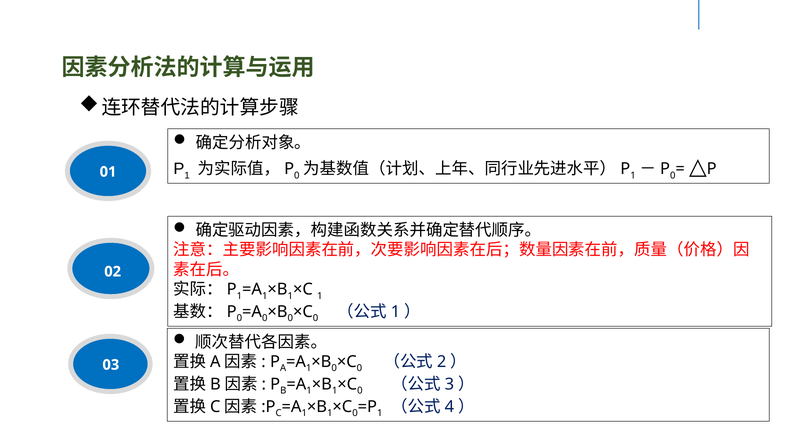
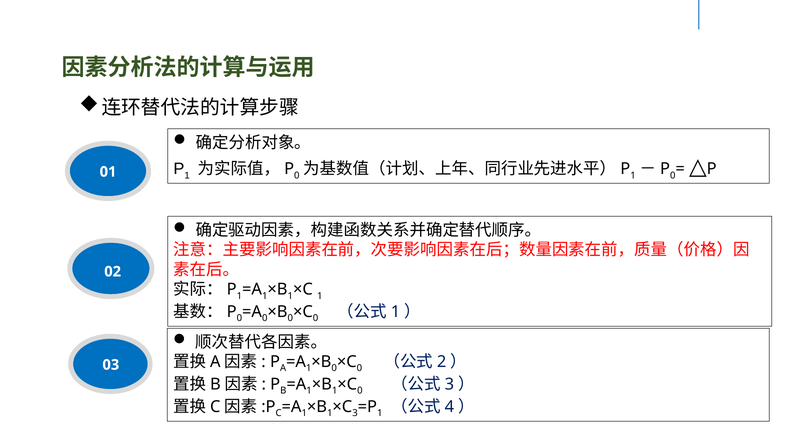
0: 0 -> 3 (355, 413)
